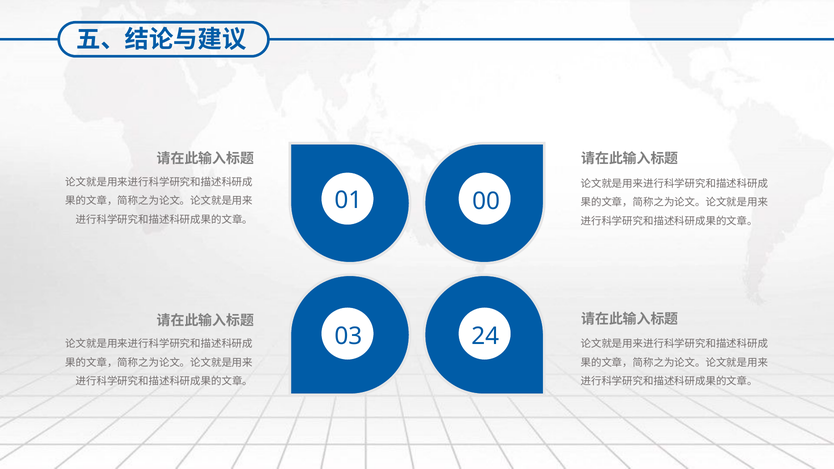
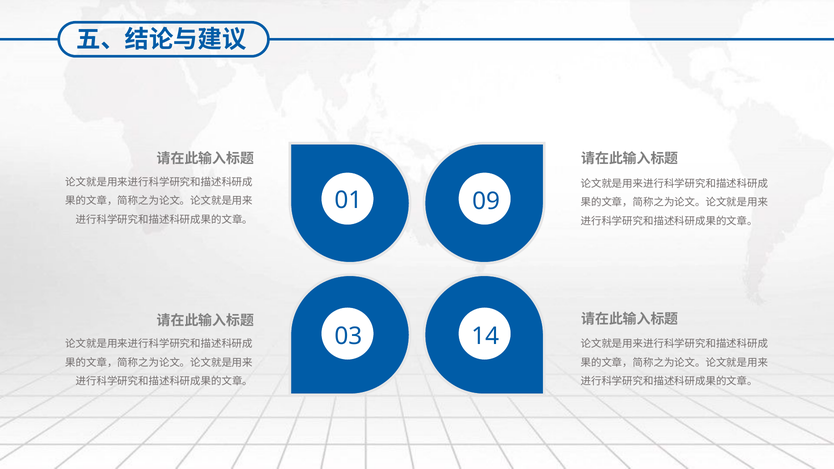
00: 00 -> 09 (486, 201)
24: 24 -> 14 (485, 336)
